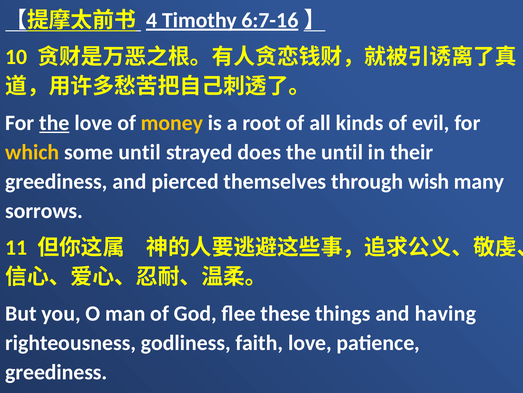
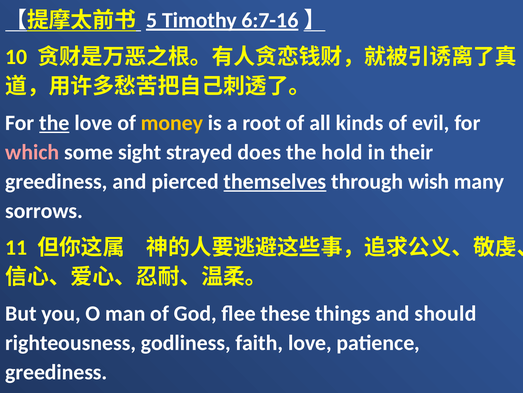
4: 4 -> 5 (152, 20)
which colour: yellow -> pink (32, 152)
some until: until -> sight (140, 152)
the until: until -> hold (342, 152)
themselves underline: none -> present (275, 181)
having: having -> should (445, 313)
